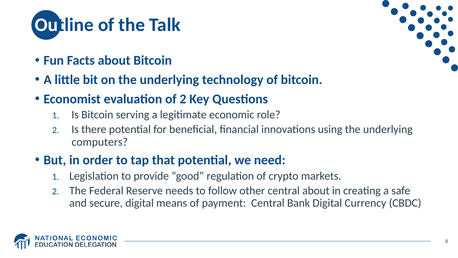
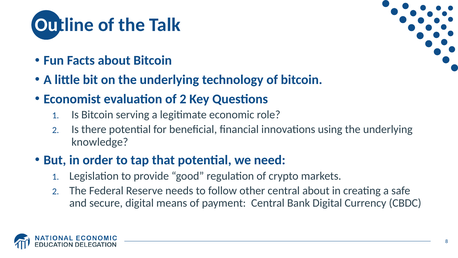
computers: computers -> knowledge (100, 142)
